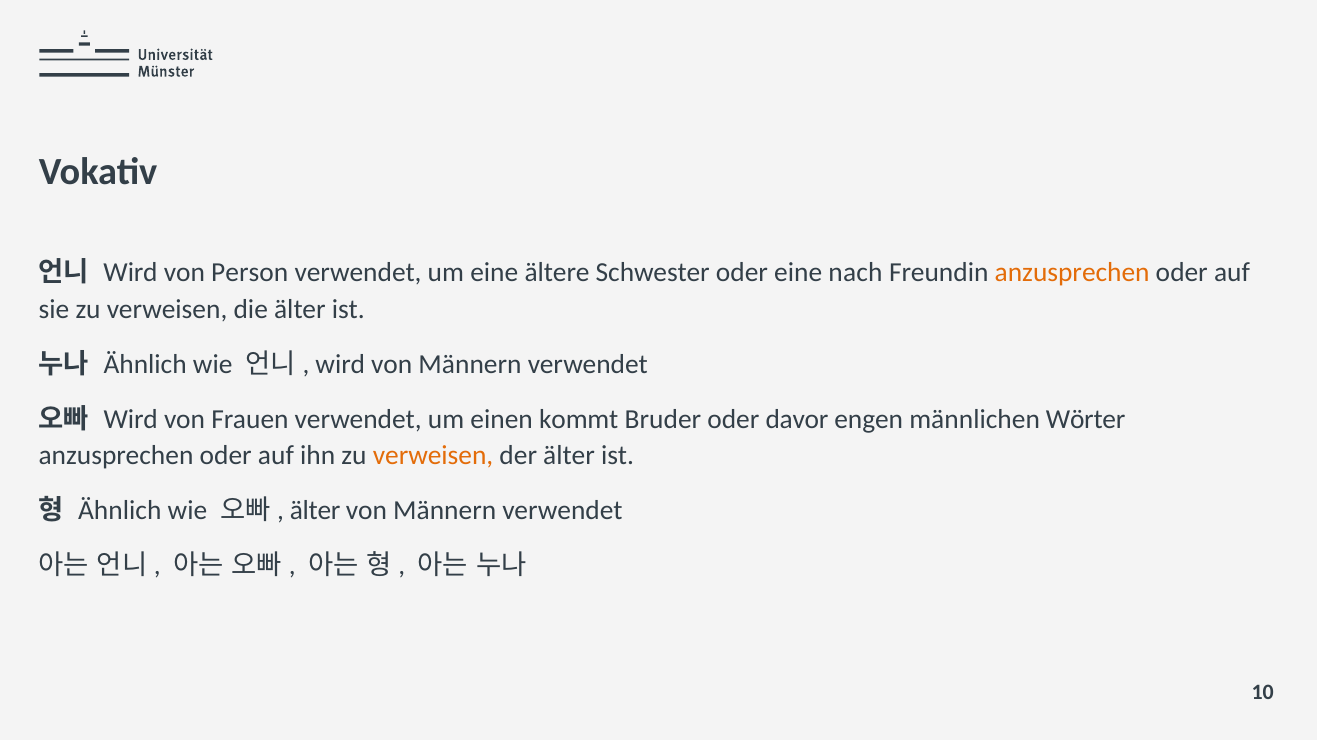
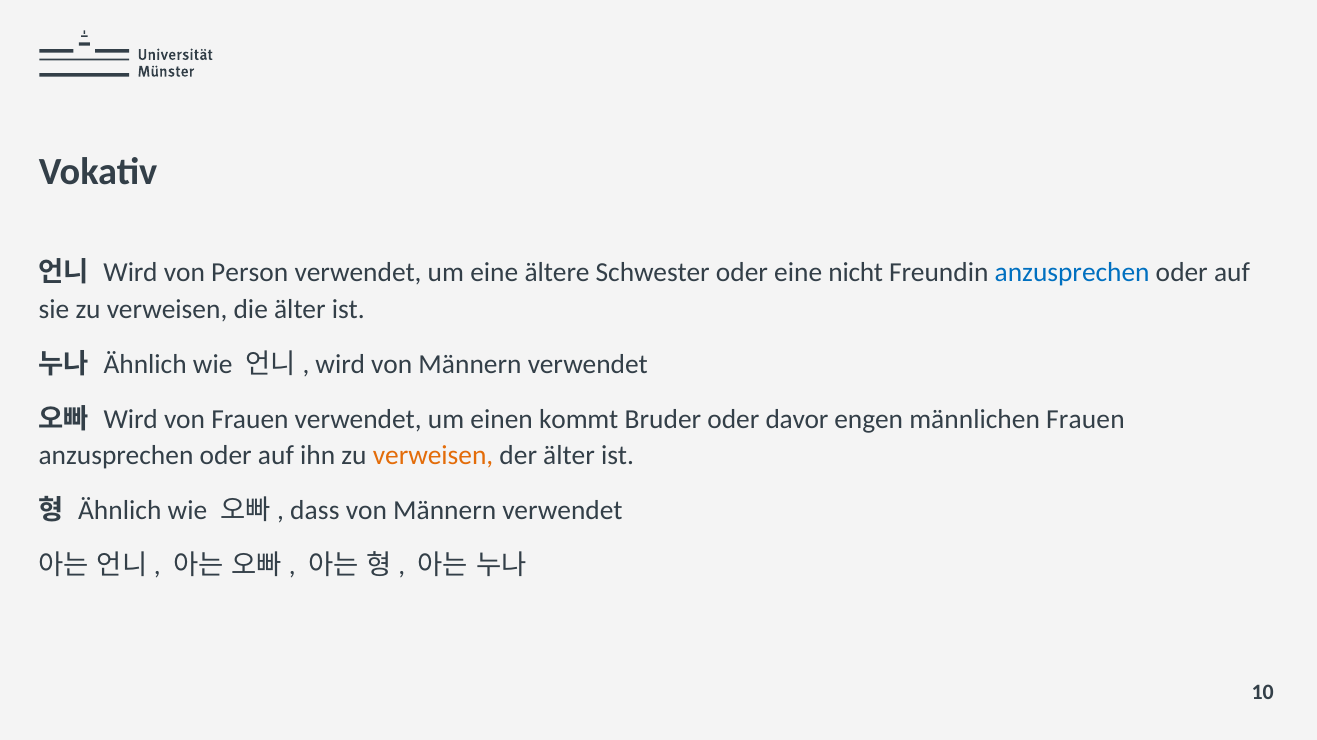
nach: nach -> nicht (856, 273)
anzusprechen colour: orange -> blue (1072, 273)
männlichen Wörter: Wörter -> Frauen (1085, 419)
älter: älter -> dass (315, 511)
